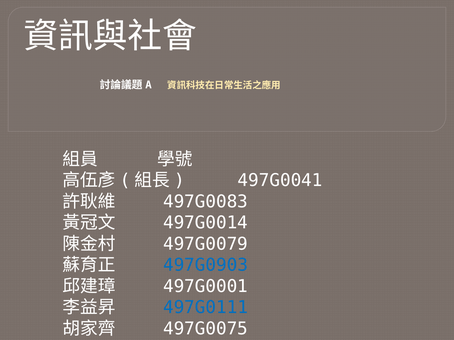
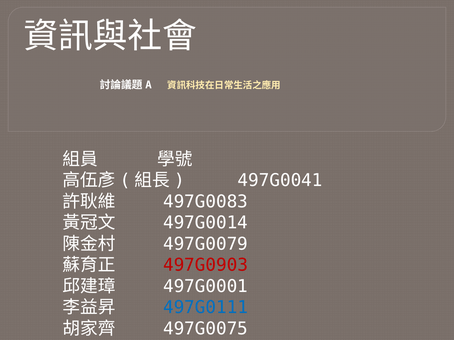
497G0903 colour: blue -> red (206, 265)
